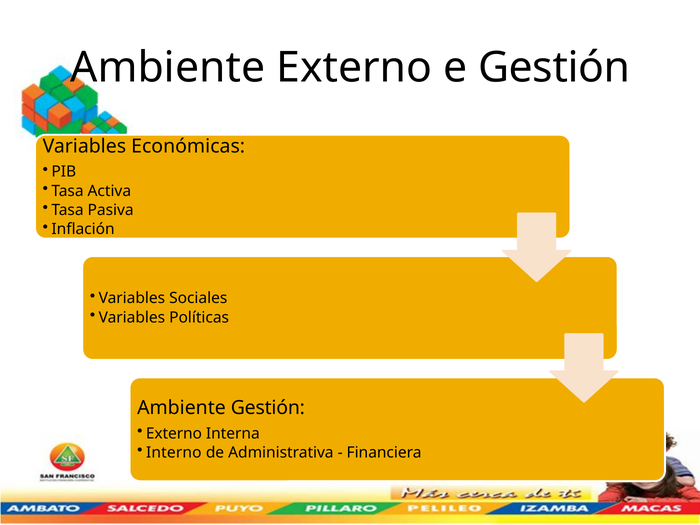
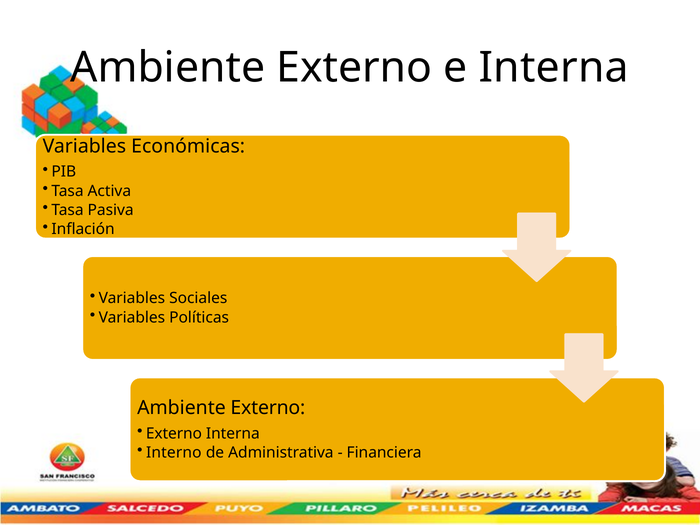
e Gestión: Gestión -> Interna (554, 68)
Gestión: Gestión -> Externo (268, 408)
